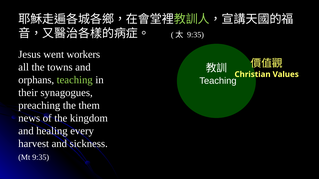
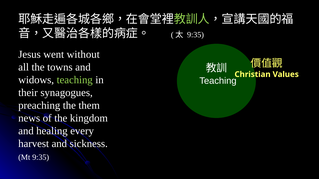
workers: workers -> without (83, 55)
orphans: orphans -> widows (36, 80)
